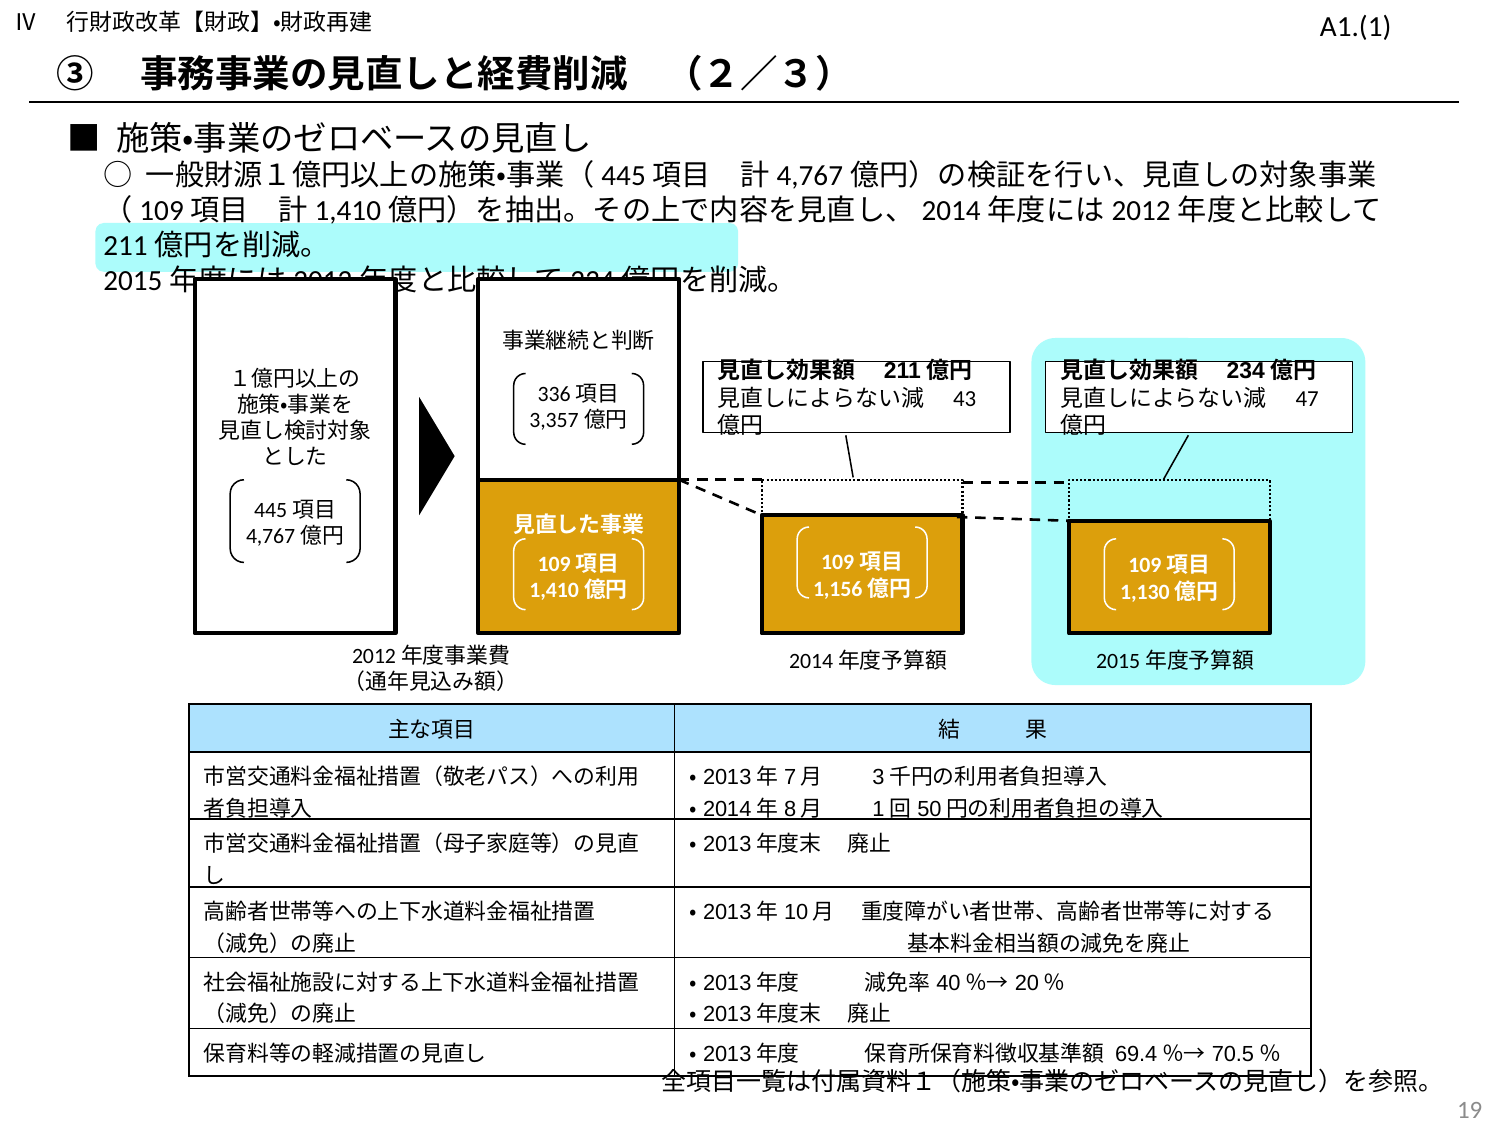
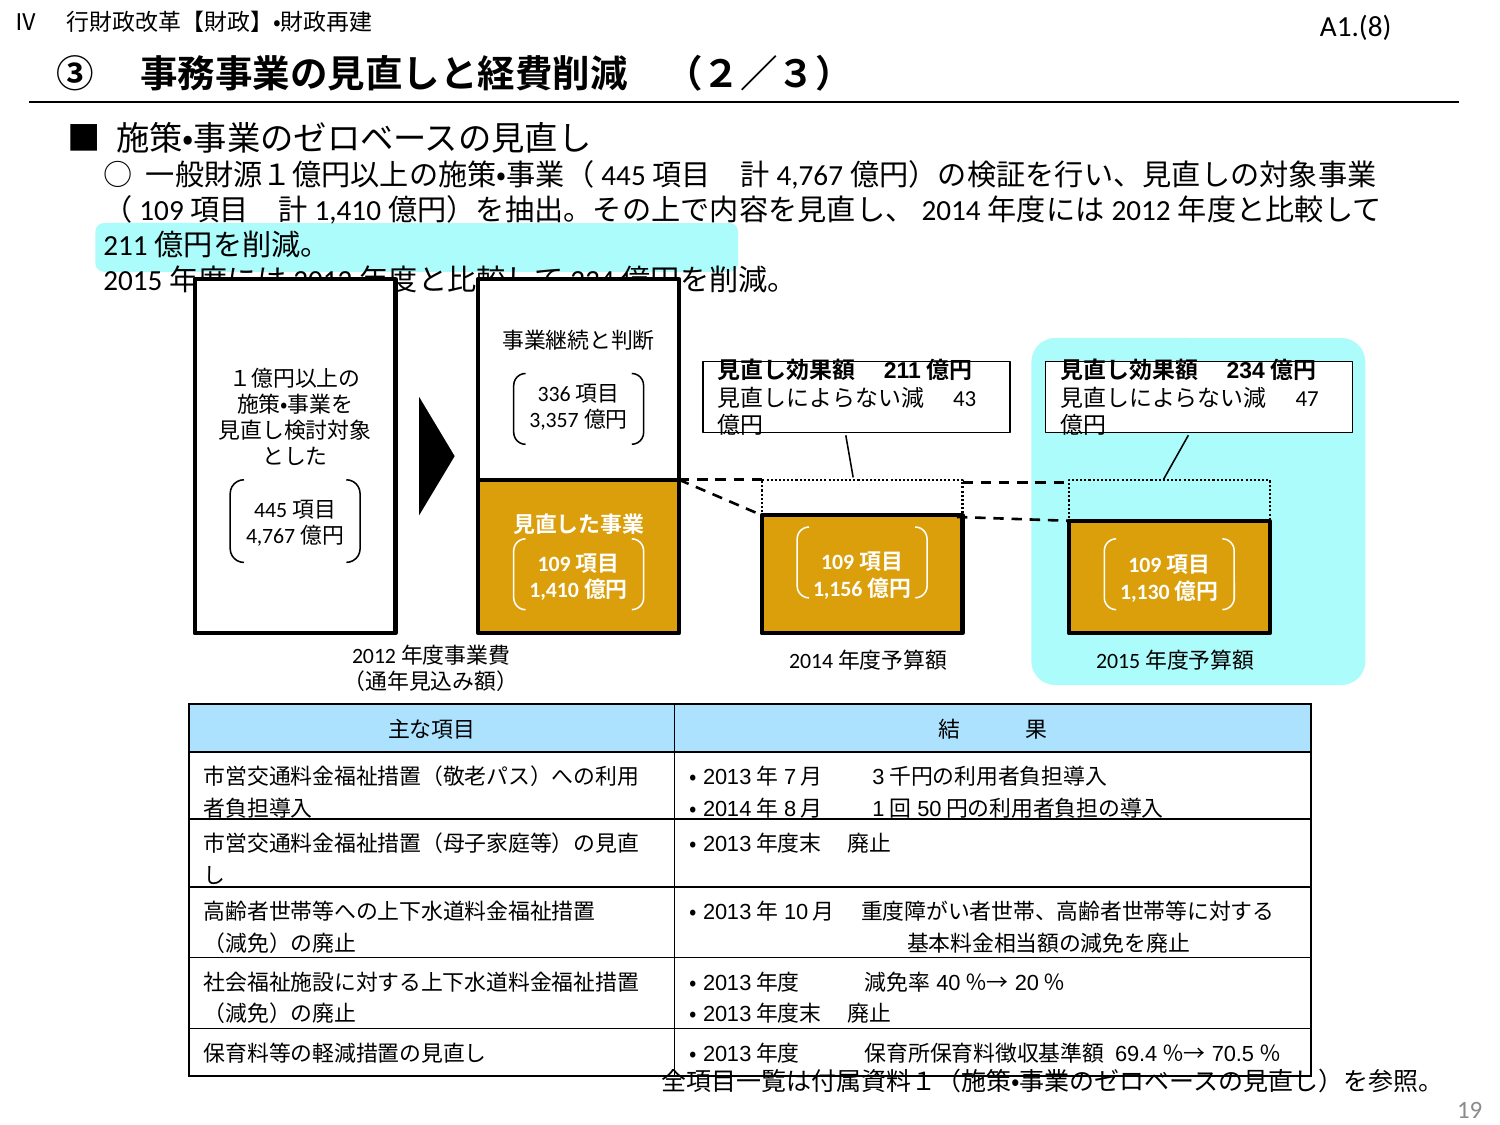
A1.(1: A1.(1 -> A1.(8 (1356, 27)
